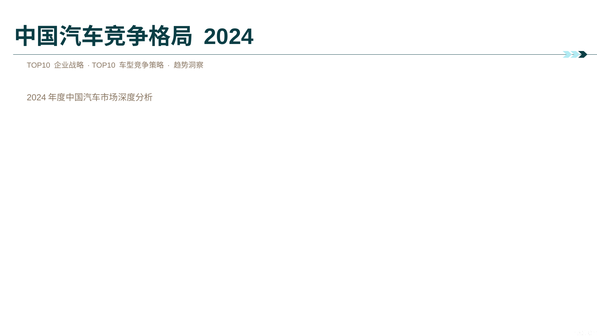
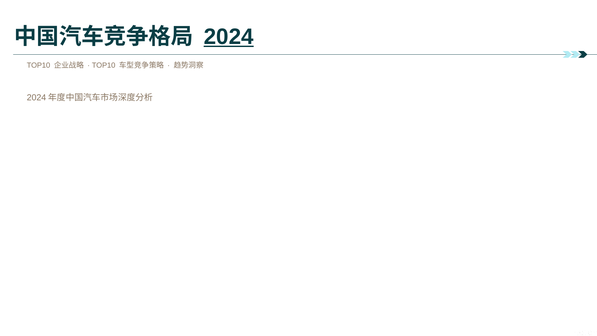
2024 underline: none -> present (229, 37)
